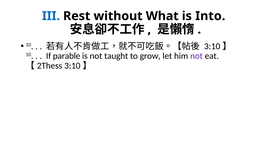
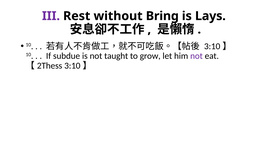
III colour: blue -> purple (51, 16)
What: What -> Bring (162, 16)
Into: Into -> Lays (210, 16)
parable: parable -> subdue (67, 56)
